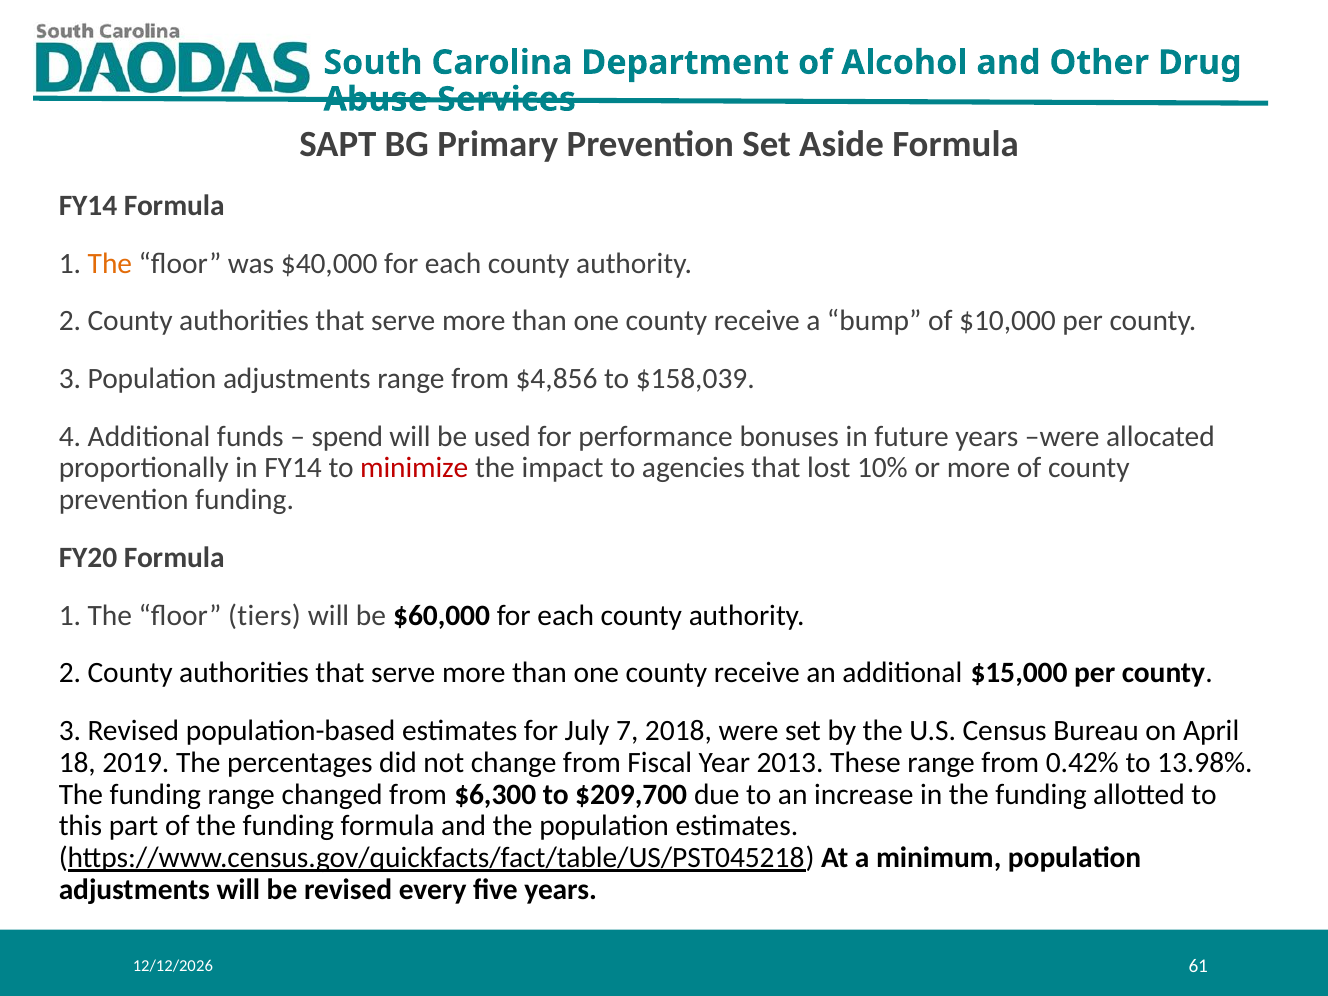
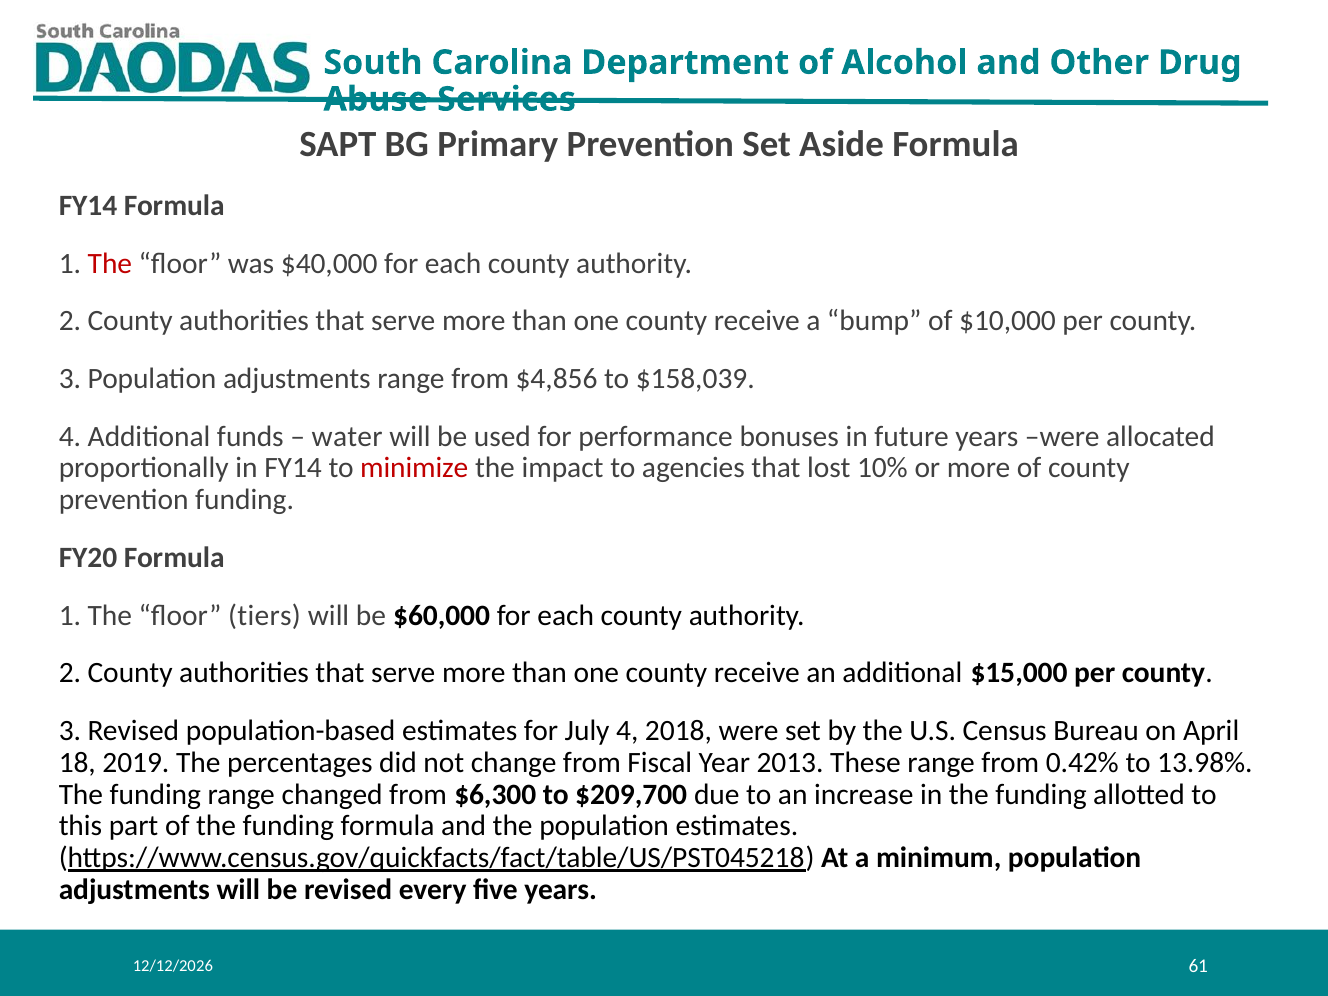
The colour: orange -> red (110, 263)
spend: spend -> water (347, 436)
July 7: 7 -> 4 (627, 731)
